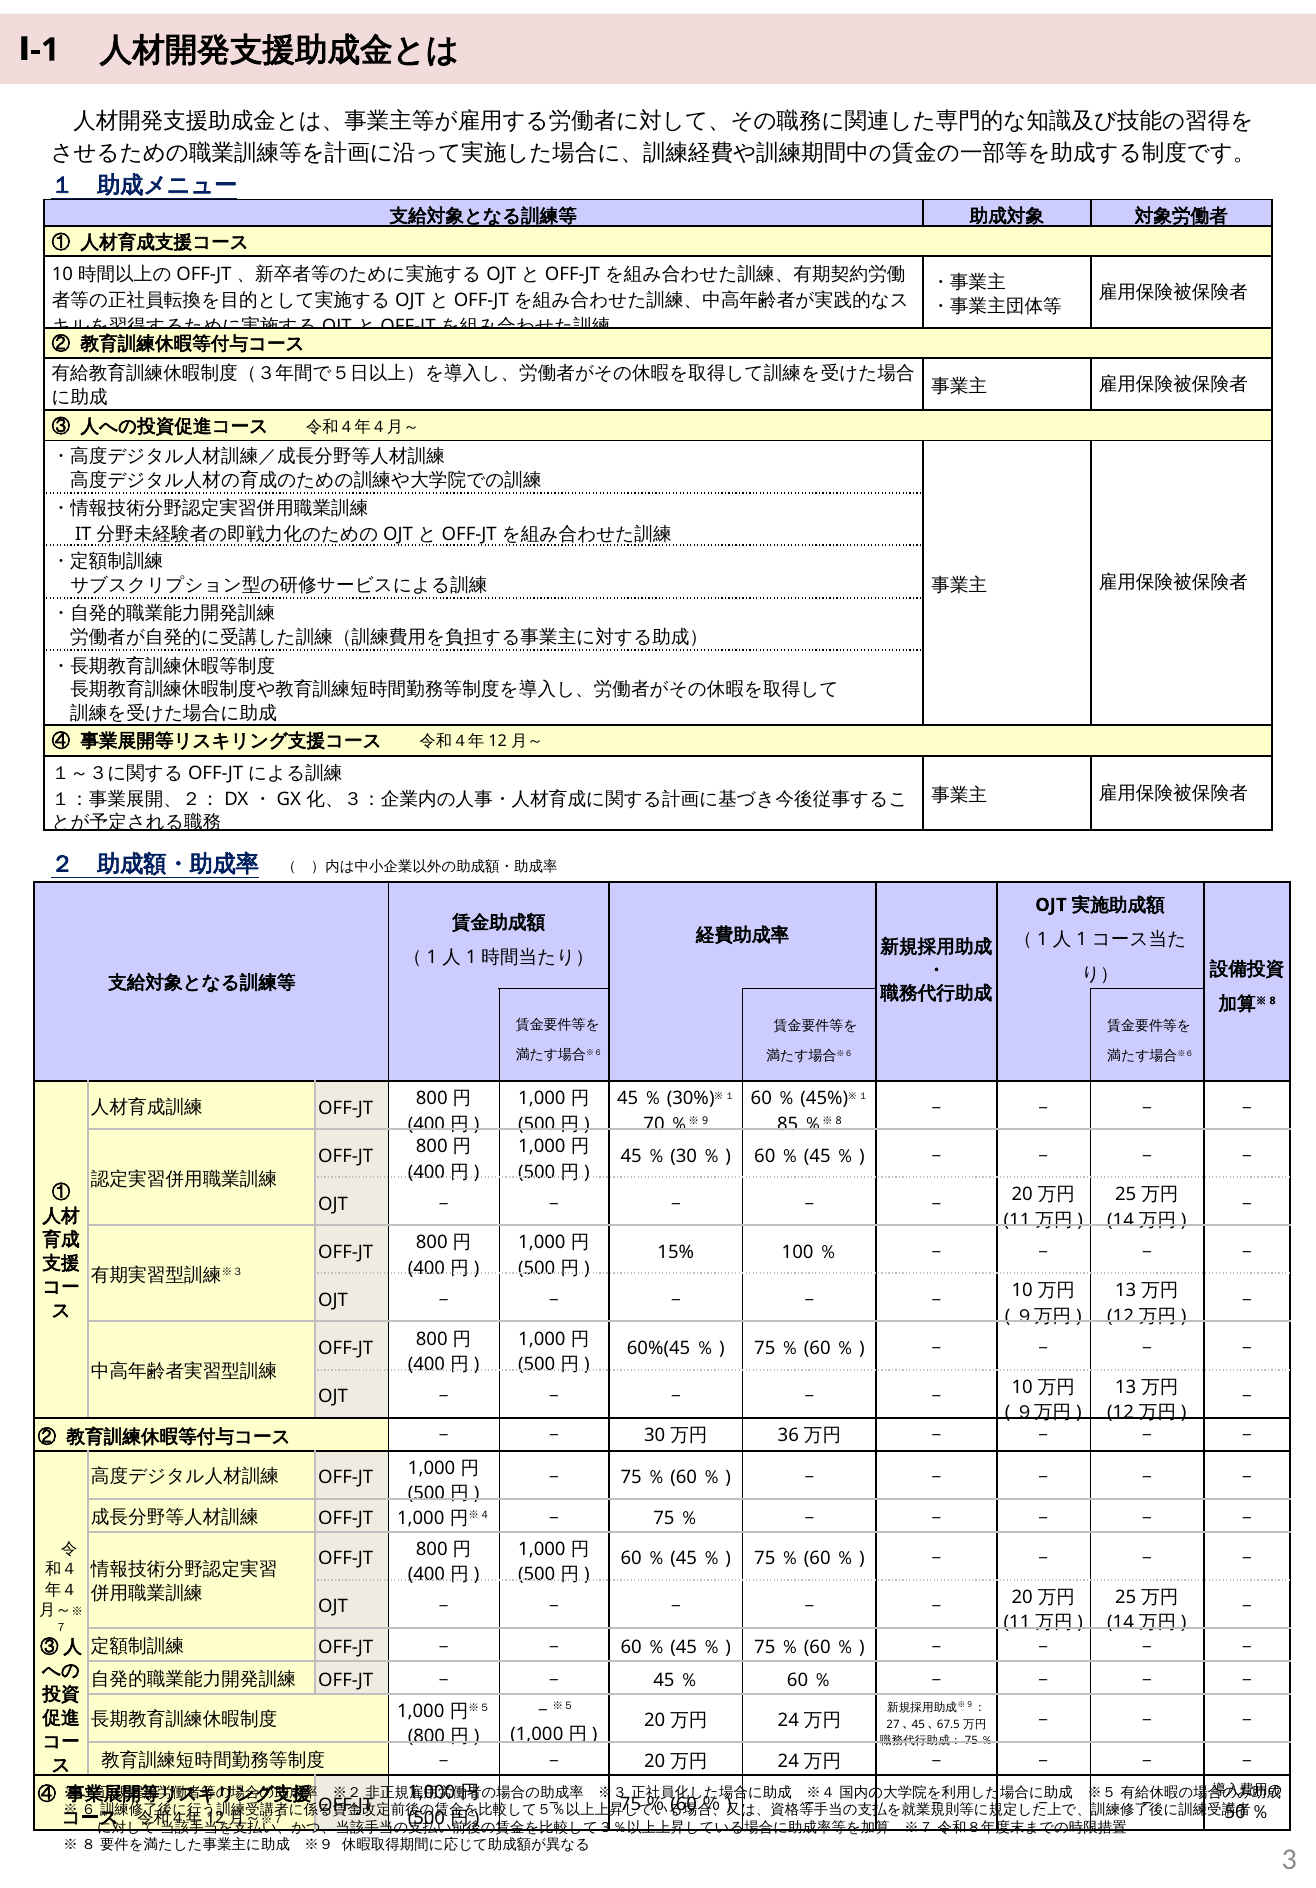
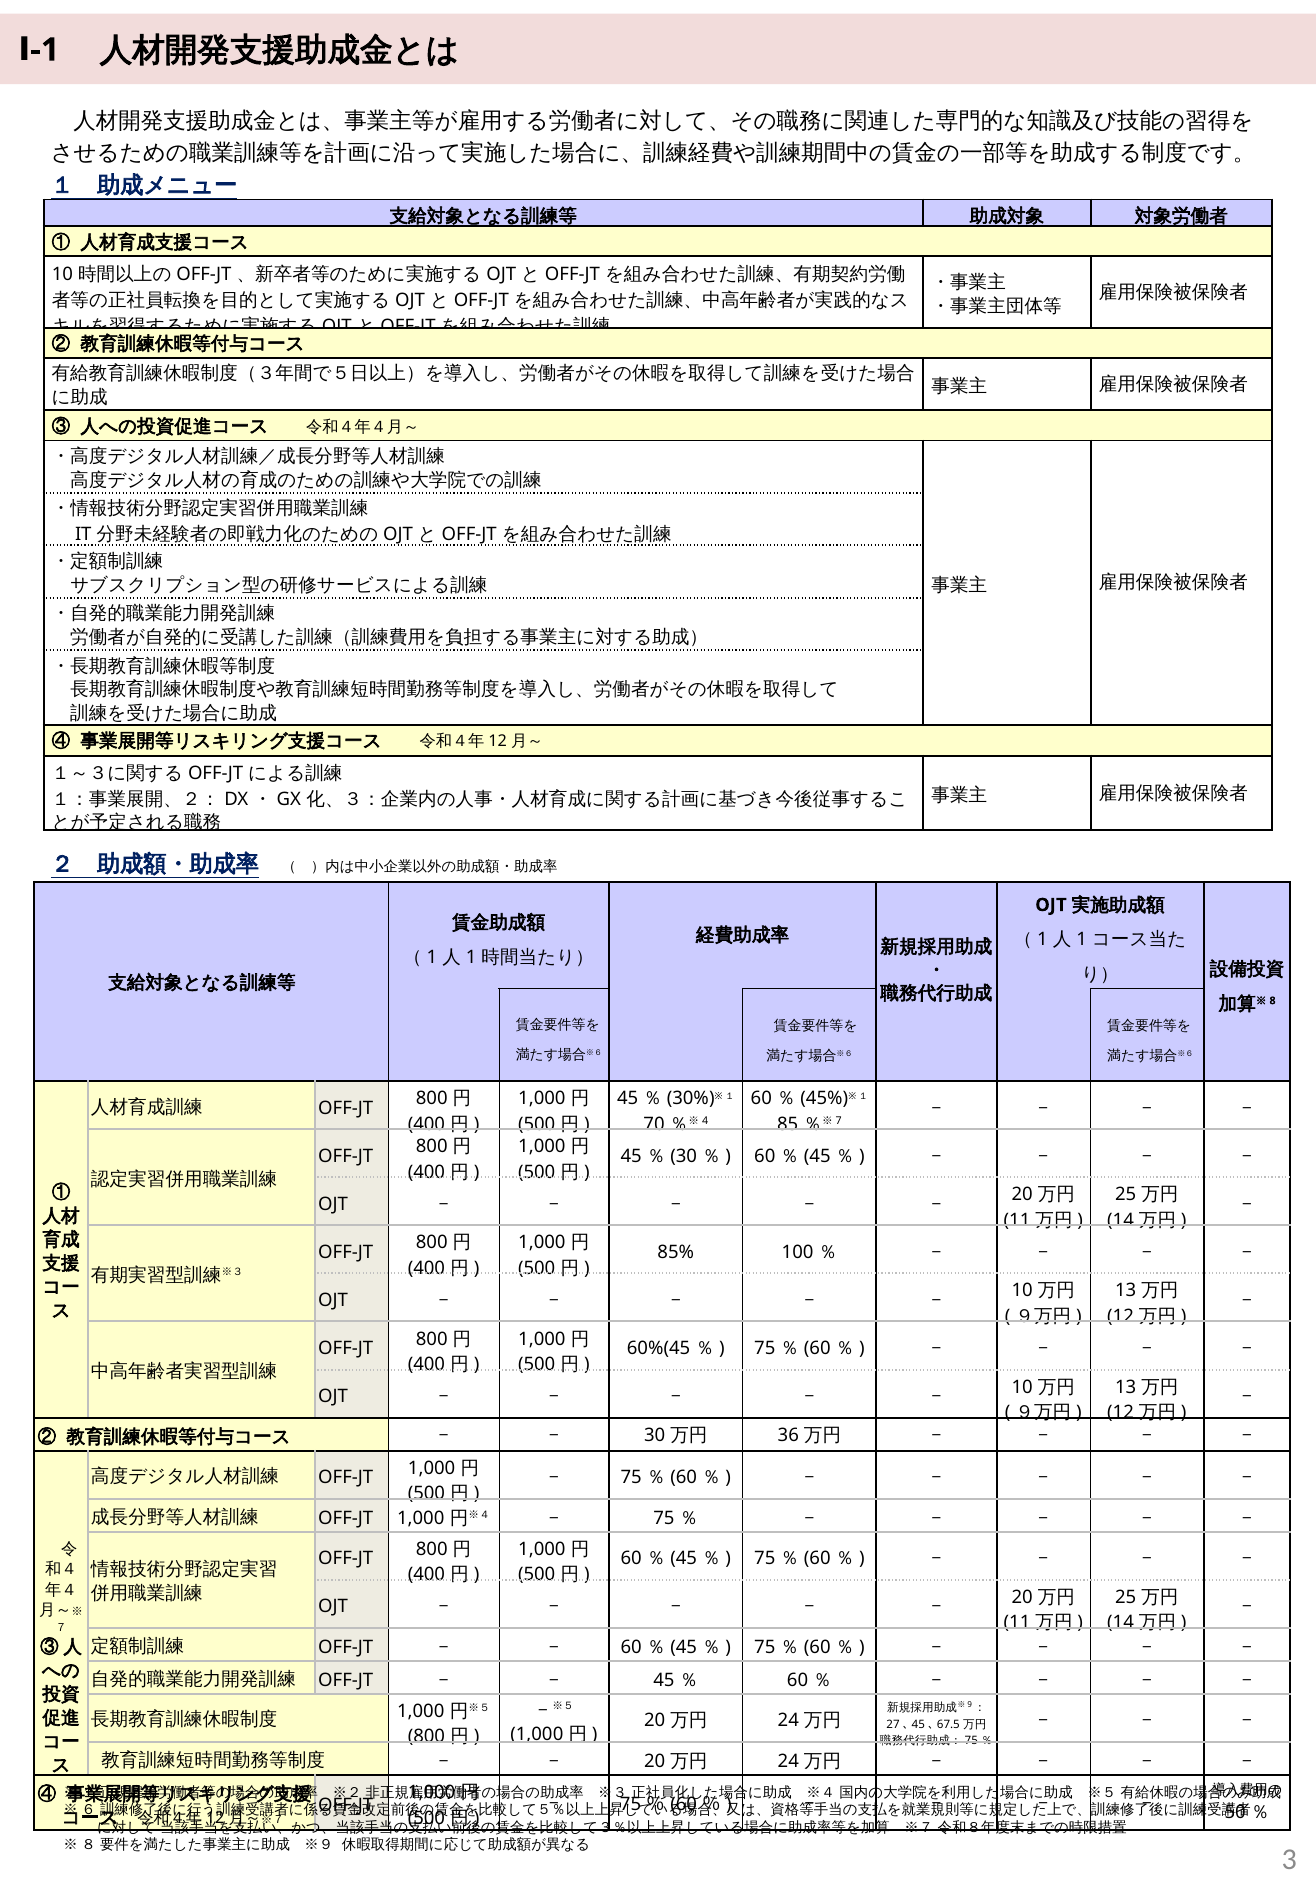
9: 9 -> 4 (705, 1121)
8: 8 -> 7 (839, 1121)
15%: 15% -> 85% (676, 1252)
